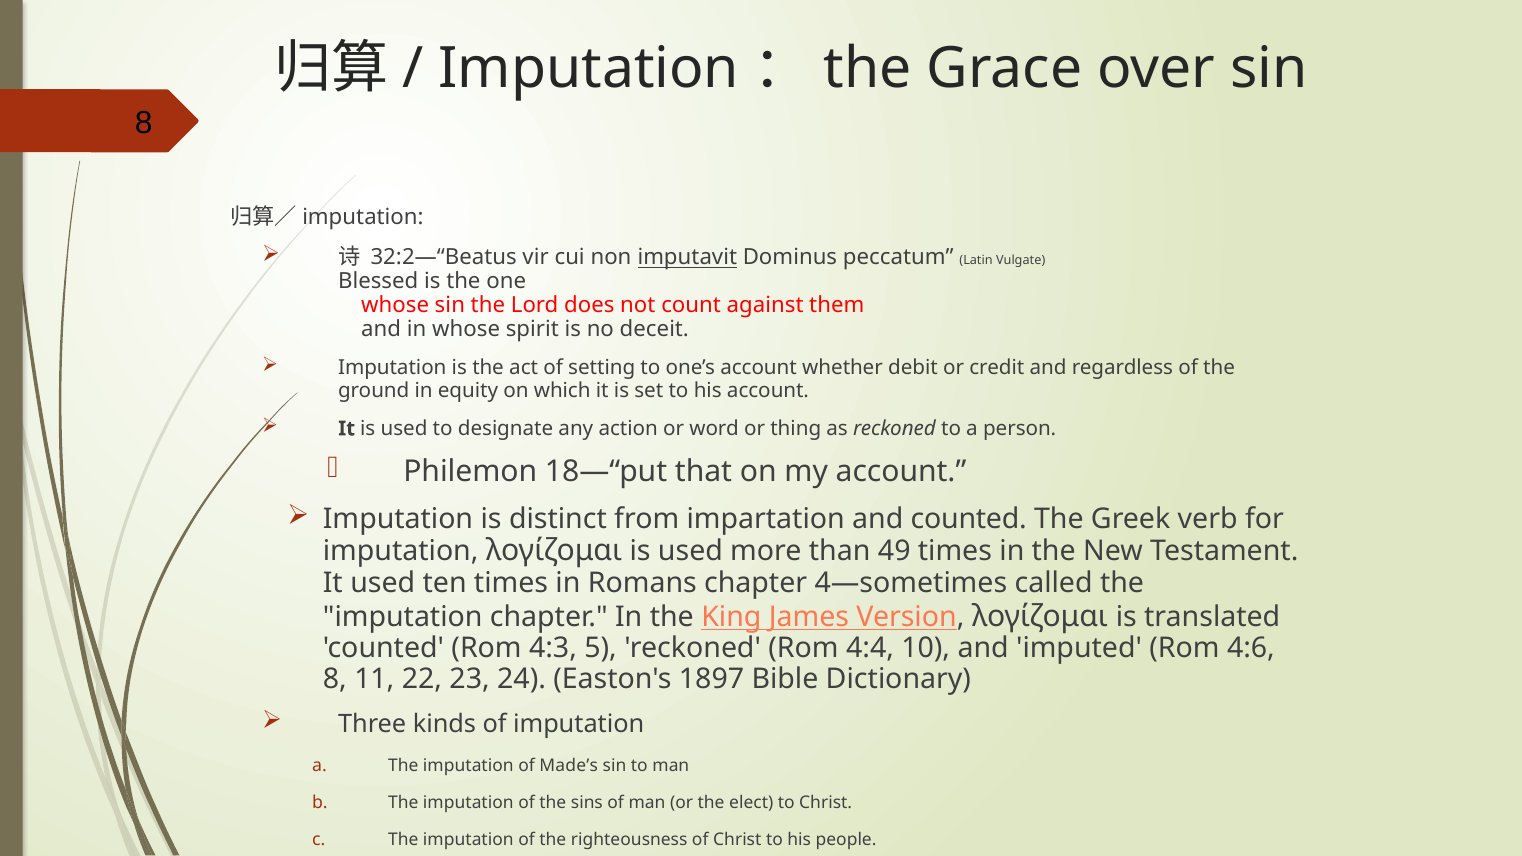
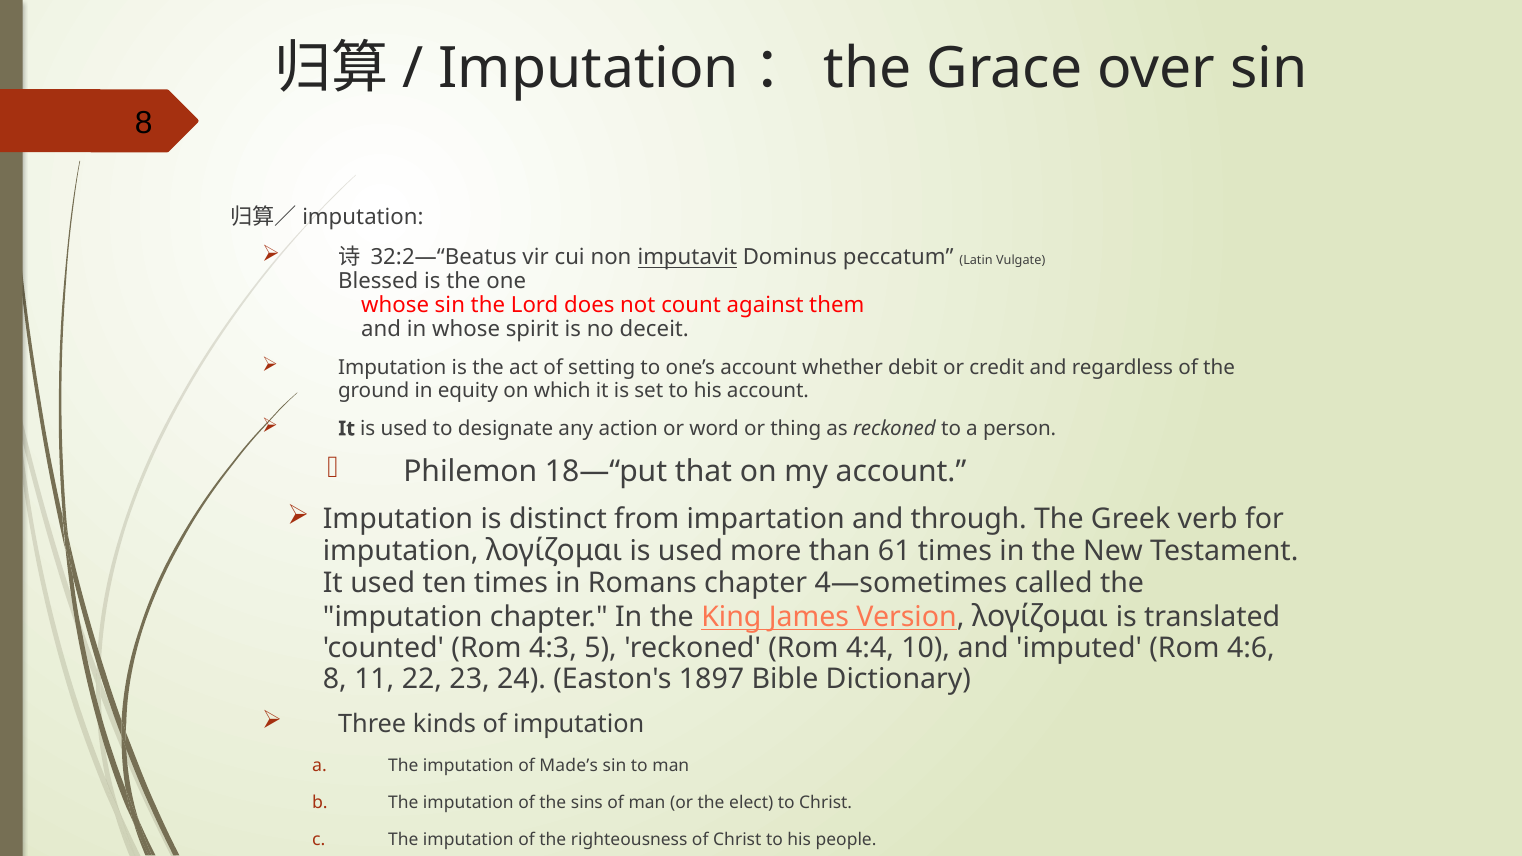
and counted: counted -> through (969, 519)
49: 49 -> 61 (894, 552)
